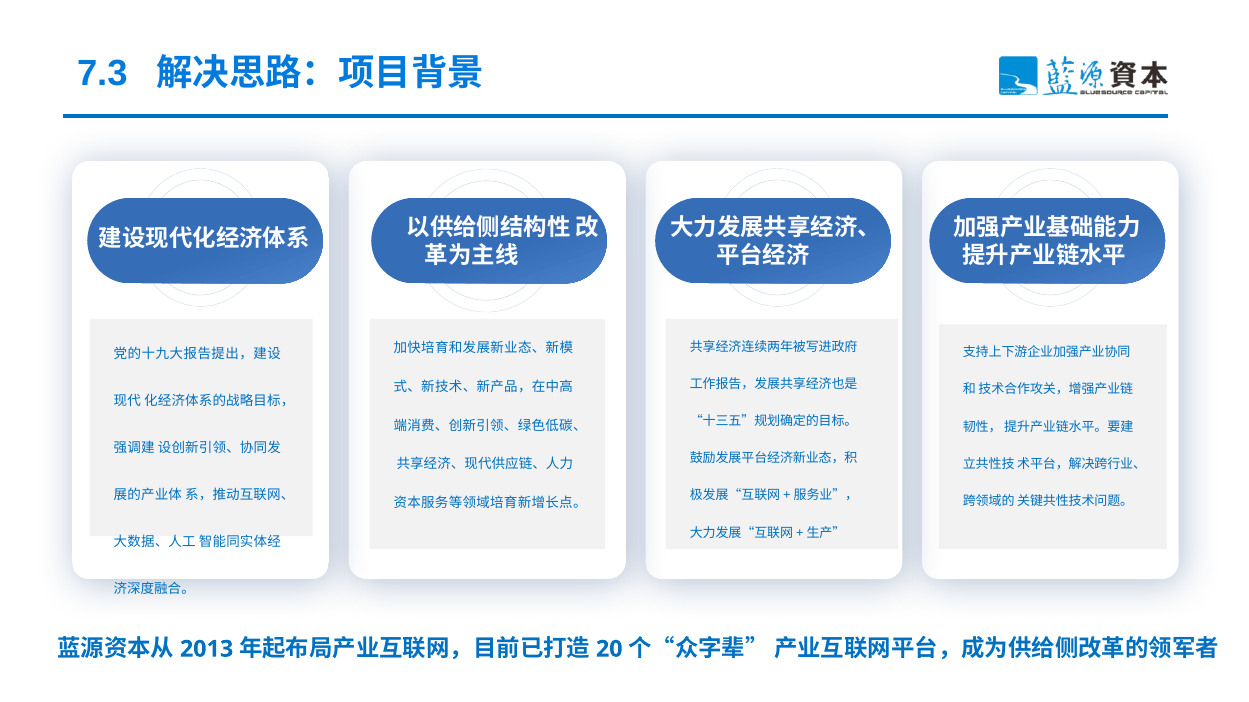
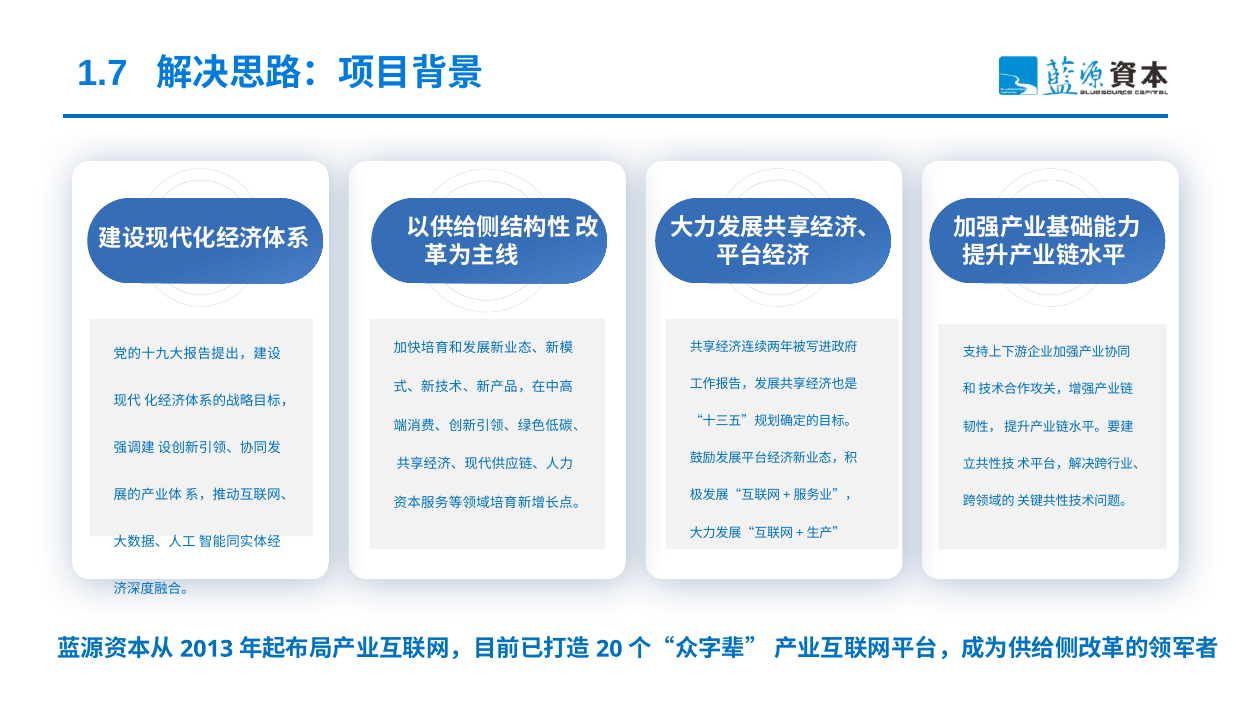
7.3: 7.3 -> 1.7 (102, 74)
